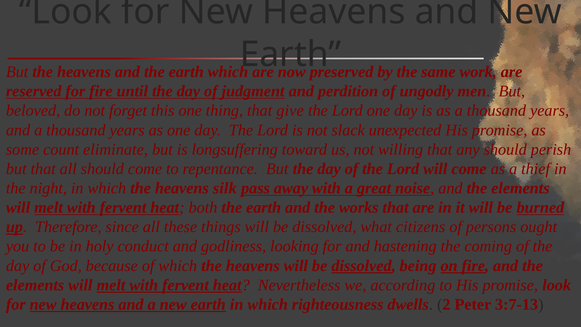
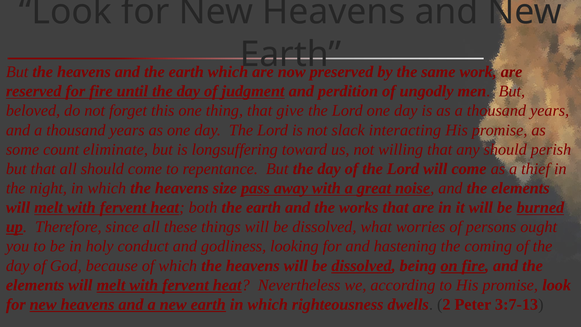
unexpected: unexpected -> interacting (405, 130)
silk: silk -> size (225, 188)
citizens: citizens -> worries (421, 227)
